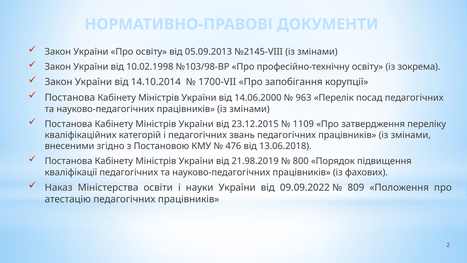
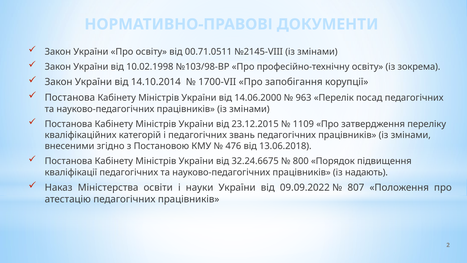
05.09.2013: 05.09.2013 -> 00.71.0511 (208, 52)
21.98.2019: 21.98.2019 -> 32.24.6675 (255, 161)
фахових: фахових -> надають (366, 172)
809: 809 -> 807 (356, 187)
